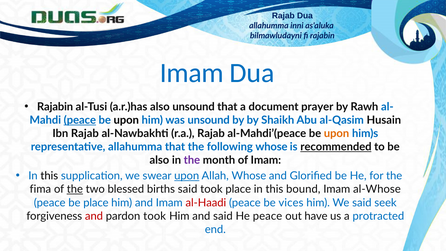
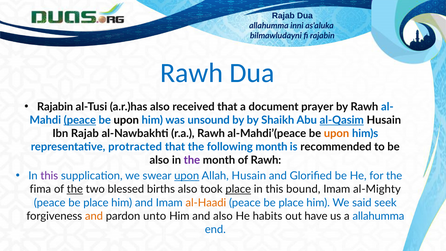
Imam: Imam -> Rawh (192, 73)
also unsound: unsound -> received (194, 107)
al-Qasim underline: none -> present (342, 120)
r.a Rajab: Rajab -> Rawh (211, 133)
representative allahumma: allahumma -> protracted (135, 147)
following whose: whose -> month (271, 147)
recommended underline: present -> none (336, 147)
of Imam: Imam -> Rawh (266, 160)
this colour: black -> purple (49, 176)
Allah Whose: Whose -> Husain (249, 176)
births said: said -> also (188, 189)
place underline: none -> present (238, 189)
al-Whose: al-Whose -> al-Mighty (377, 189)
al-Haadi colour: red -> orange (206, 203)
vices: vices -> place (291, 203)
and colour: red -> orange (94, 216)
pardon took: took -> unto (155, 216)
and said: said -> also (223, 216)
He peace: peace -> habits (268, 216)
a protracted: protracted -> allahumma (378, 216)
